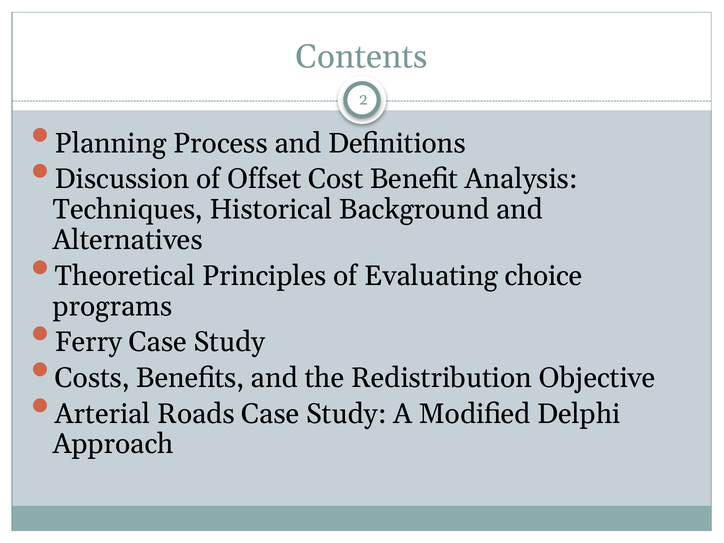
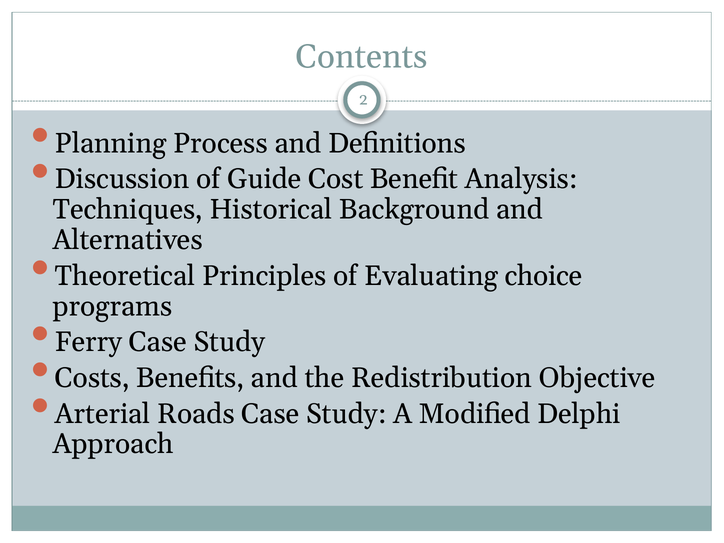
Offset: Offset -> Guide (264, 179)
